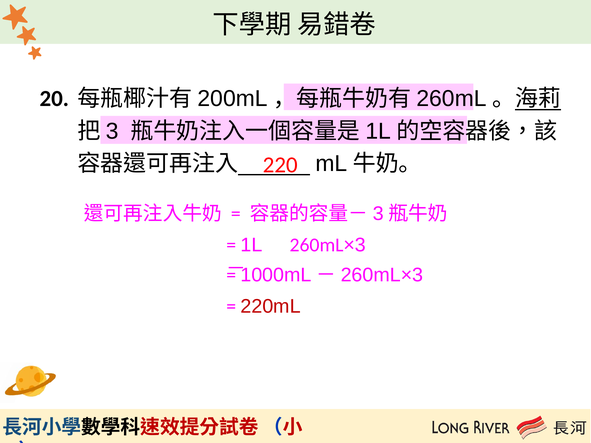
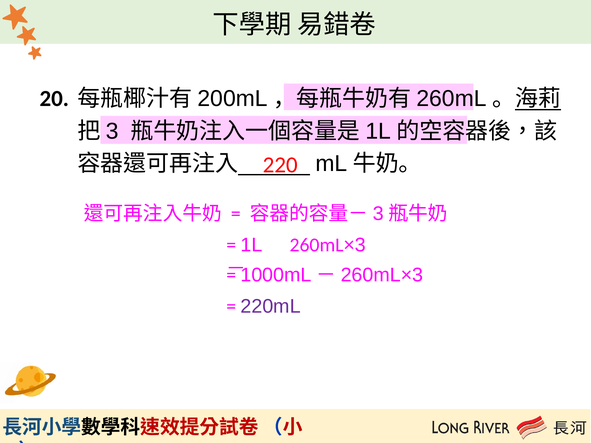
220mL colour: red -> purple (271, 306)
